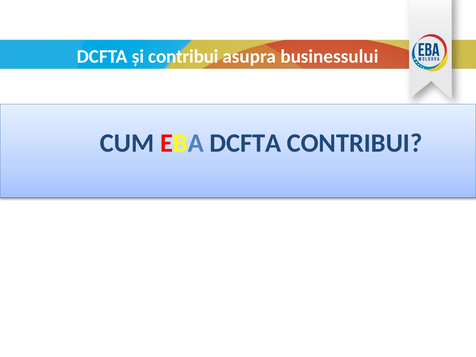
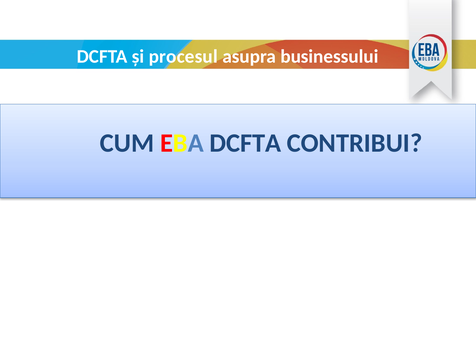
și contribui: contribui -> procesul (183, 56)
